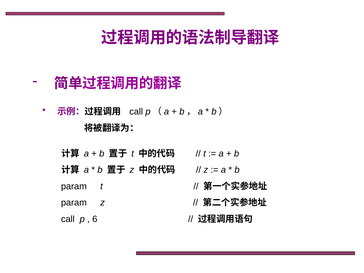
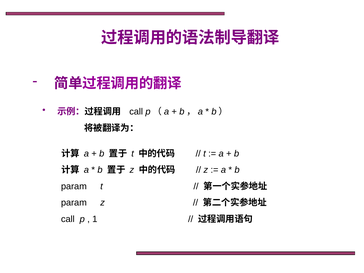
6: 6 -> 1 (95, 219)
